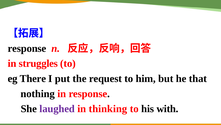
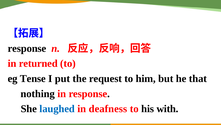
struggles: struggles -> returned (38, 63)
There: There -> Tense (33, 78)
laughed colour: purple -> blue (57, 108)
thinking: thinking -> deafness (108, 108)
